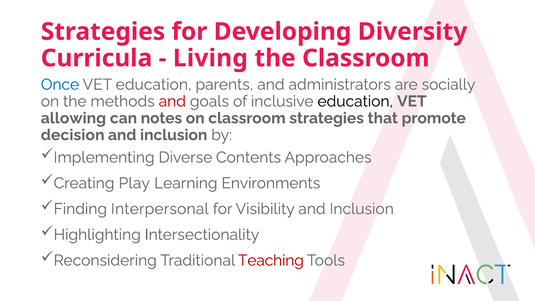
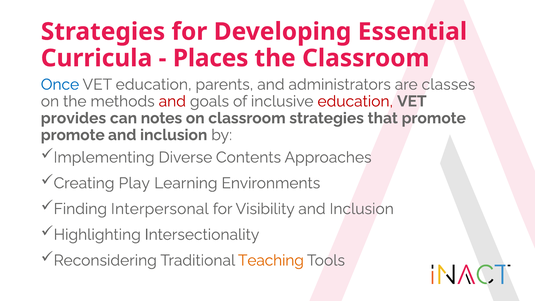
Diversity: Diversity -> Essential (412, 32)
Living: Living -> Places (211, 58)
socially: socially -> classes (448, 84)
education colour: black -> red (355, 101)
allowing: allowing -> provides (73, 118)
decision: decision -> promote (73, 135)
Teaching colour: red -> orange (271, 260)
